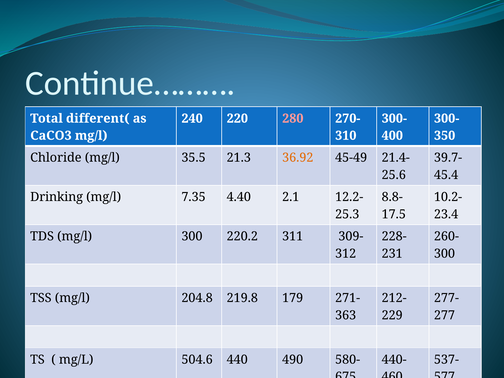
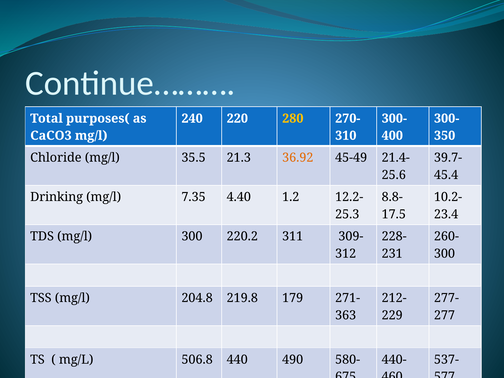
different(: different( -> purposes( (98, 118)
280 colour: pink -> yellow (293, 118)
2.1: 2.1 -> 1.2 (291, 197)
504.6: 504.6 -> 506.8 (197, 360)
